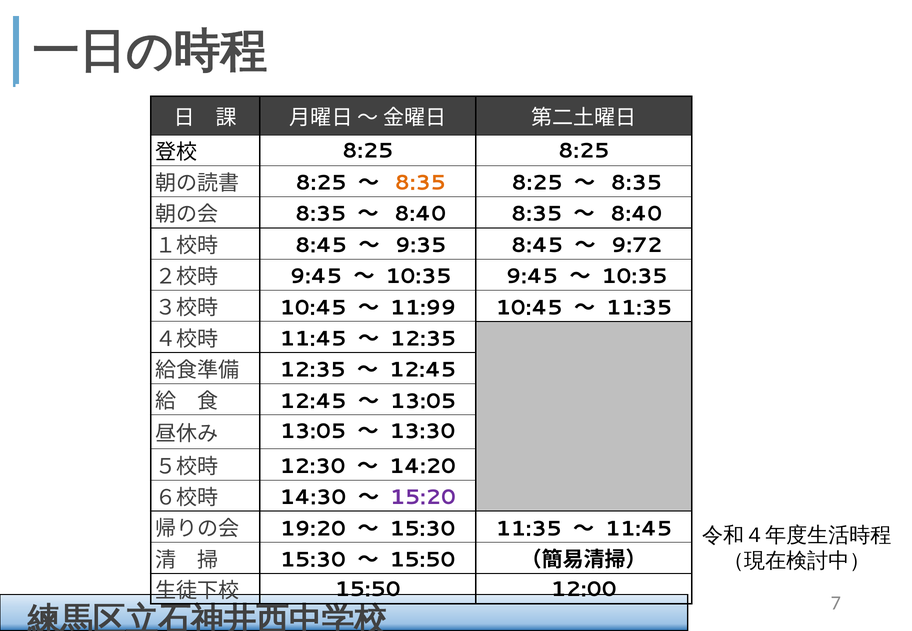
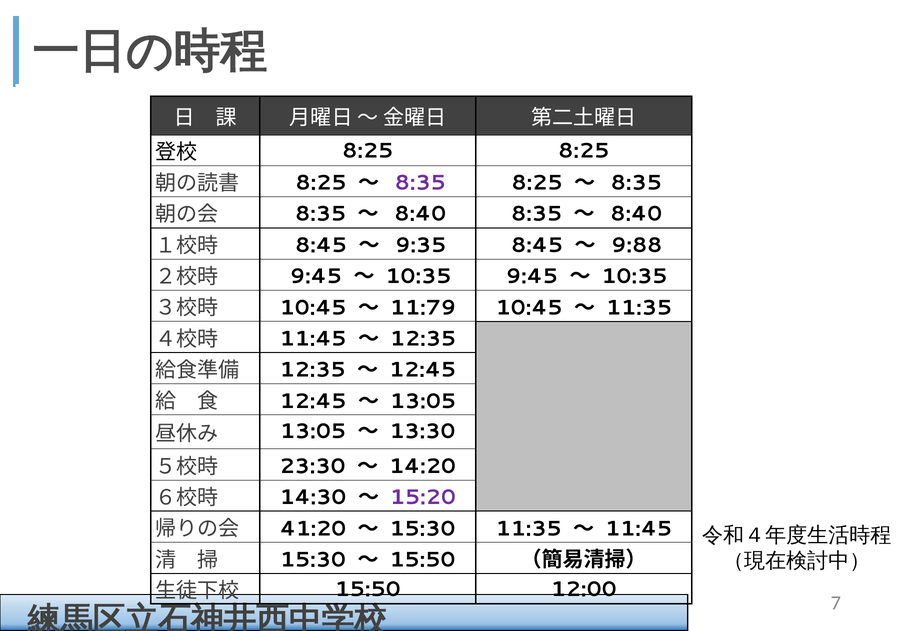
8:35 colour: orange -> purple (420, 183)
9:72: 9:72 -> 9:88 (637, 245)
11:99: 11:99 -> 11:79 (423, 308)
12:30: 12:30 -> 23:30 (313, 467)
19:20: 19:20 -> 41:20 (313, 529)
